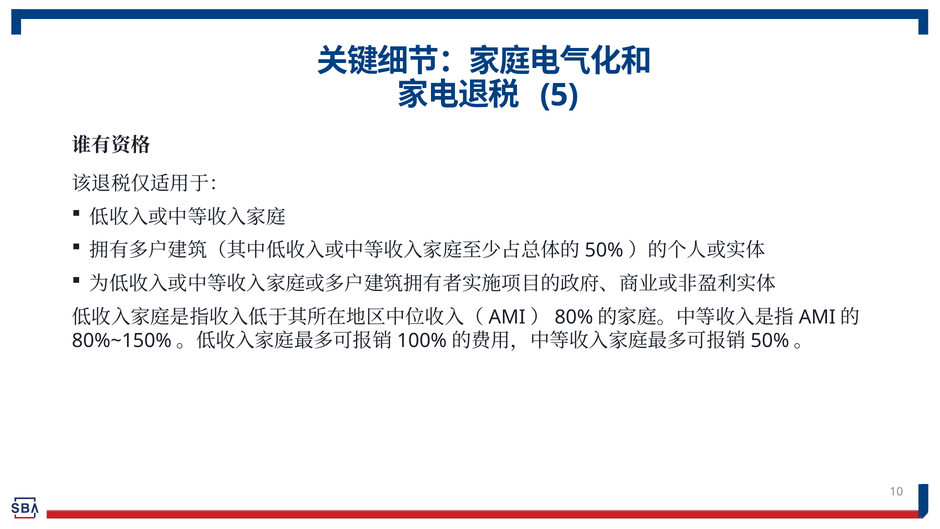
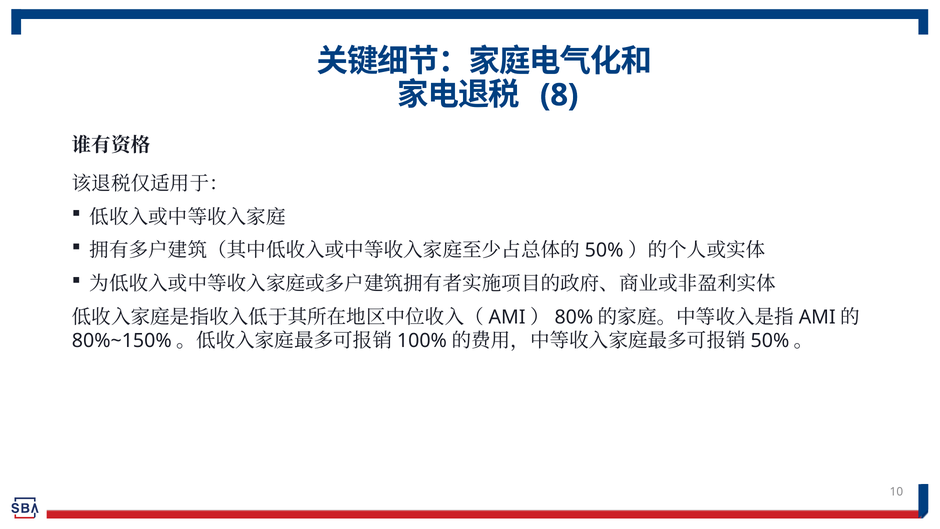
5: 5 -> 8 (559, 95)
